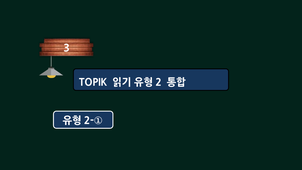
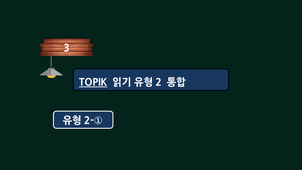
TOPIK underline: none -> present (93, 82)
